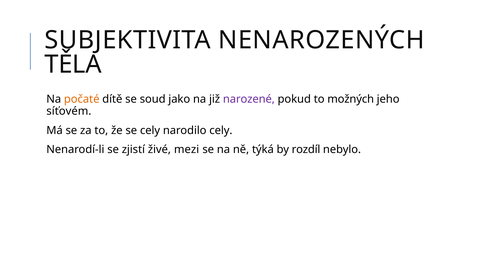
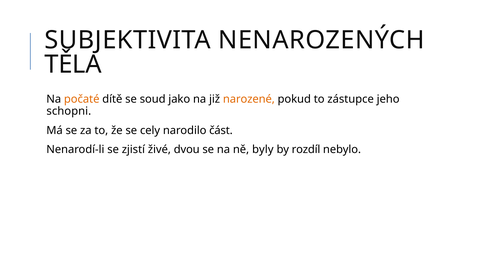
narozené colour: purple -> orange (249, 99)
možných: možných -> zástupce (351, 99)
síťovém: síťovém -> schopni (69, 111)
narodilo cely: cely -> část (221, 130)
mezi: mezi -> dvou (187, 149)
týká: týká -> byly (263, 149)
